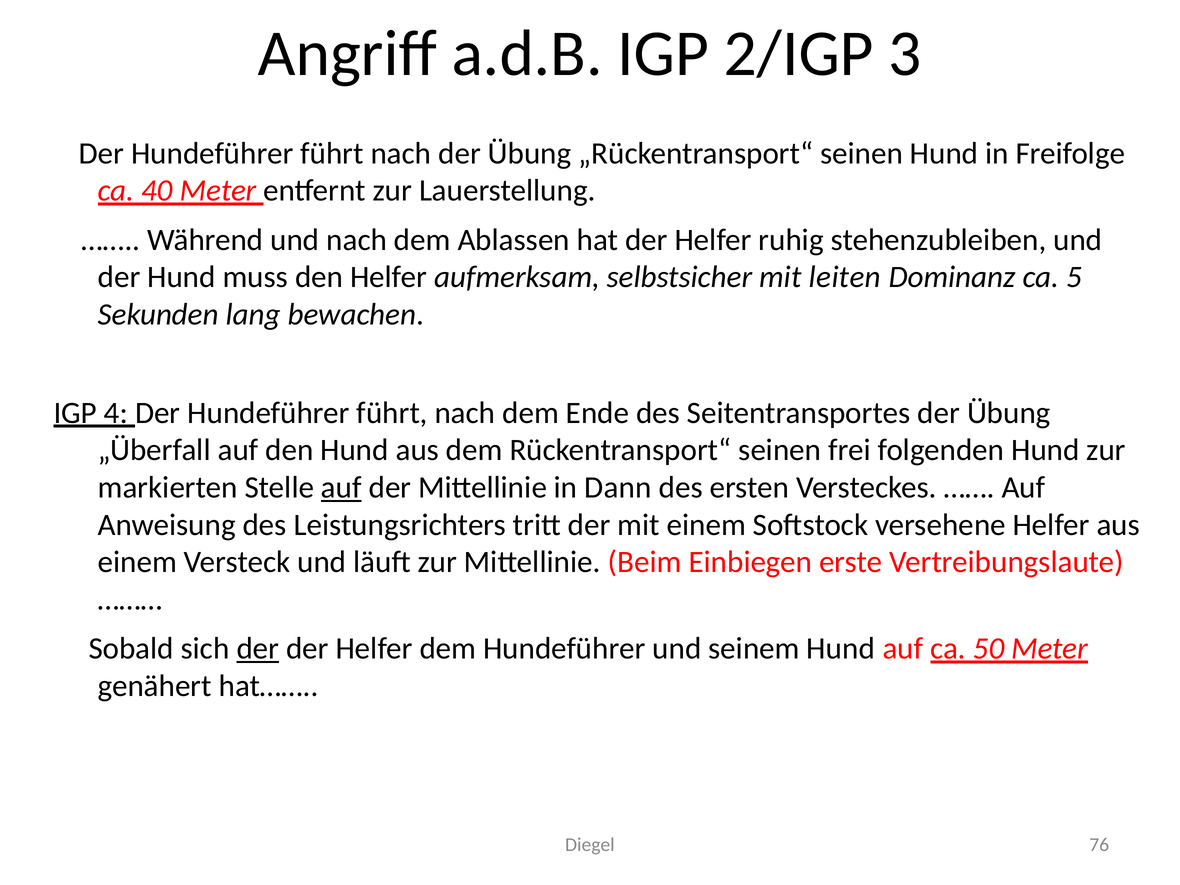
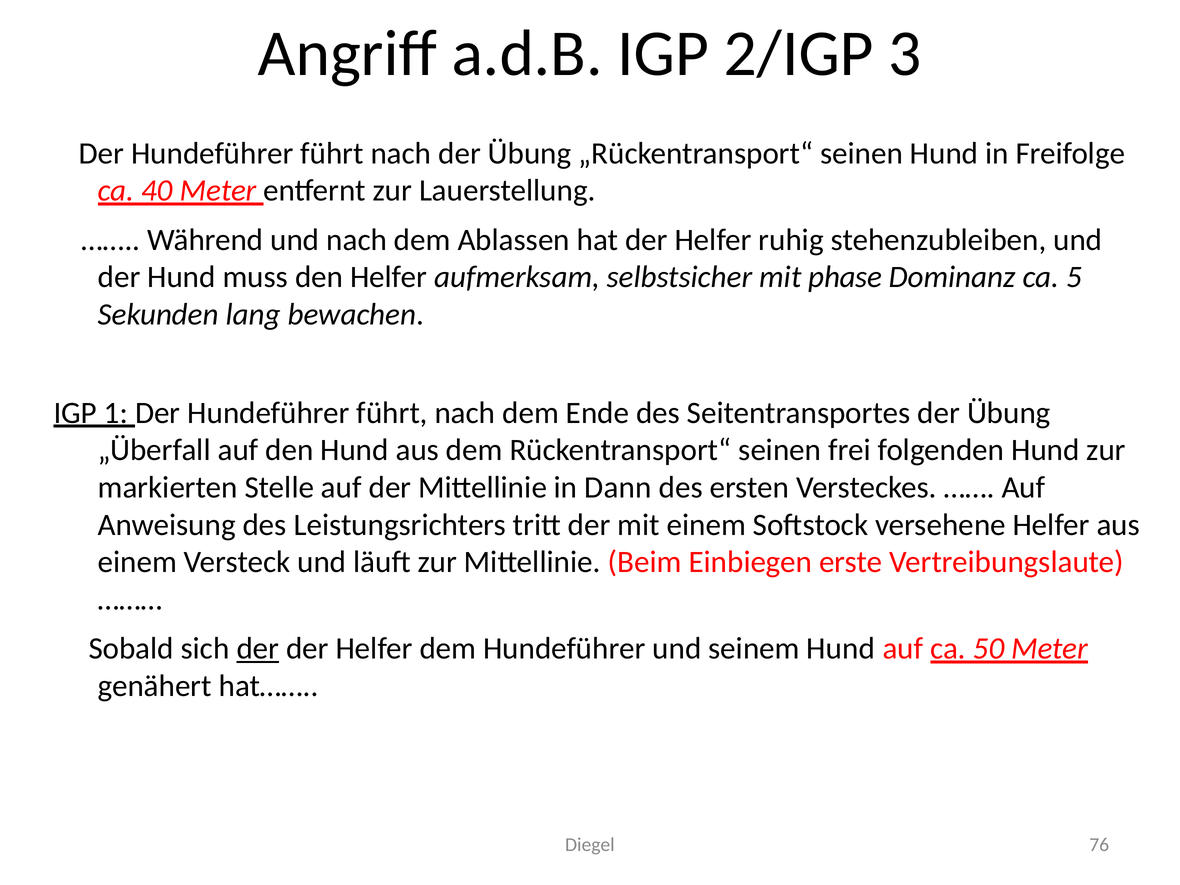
leiten: leiten -> phase (845, 277)
4: 4 -> 1 (116, 413)
auf underline: present -> none (341, 488)
